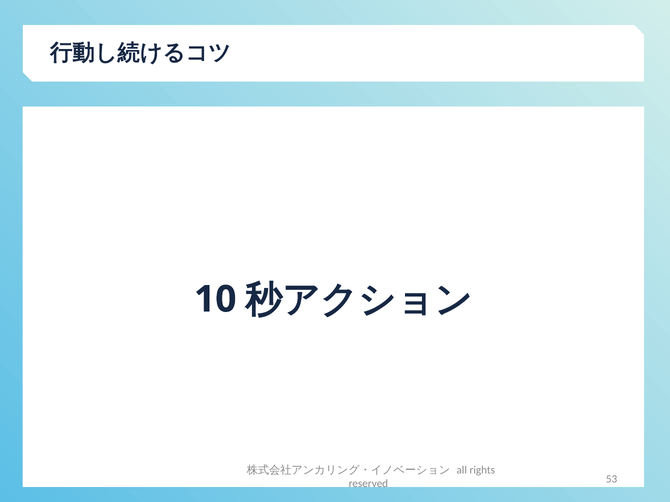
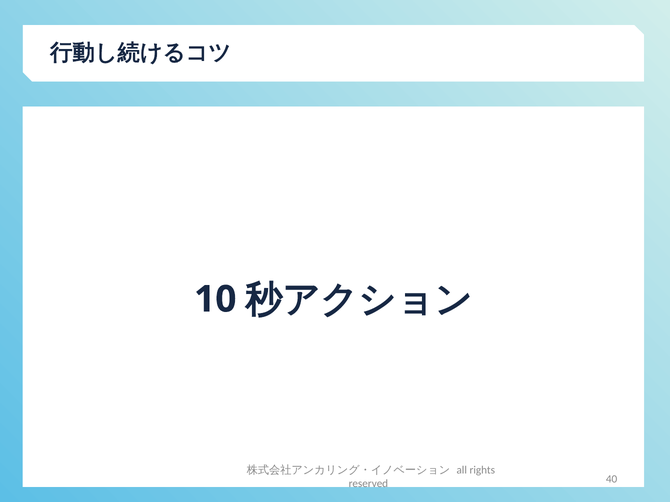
53: 53 -> 40 (612, 480)
